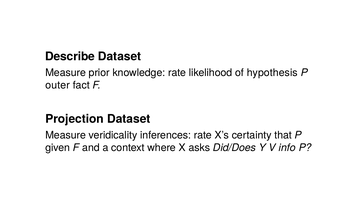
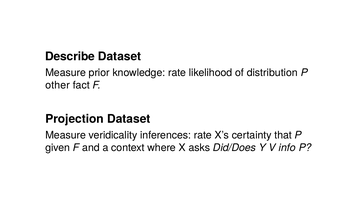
hypothesis: hypothesis -> distribution (272, 73)
outer: outer -> other (58, 85)
